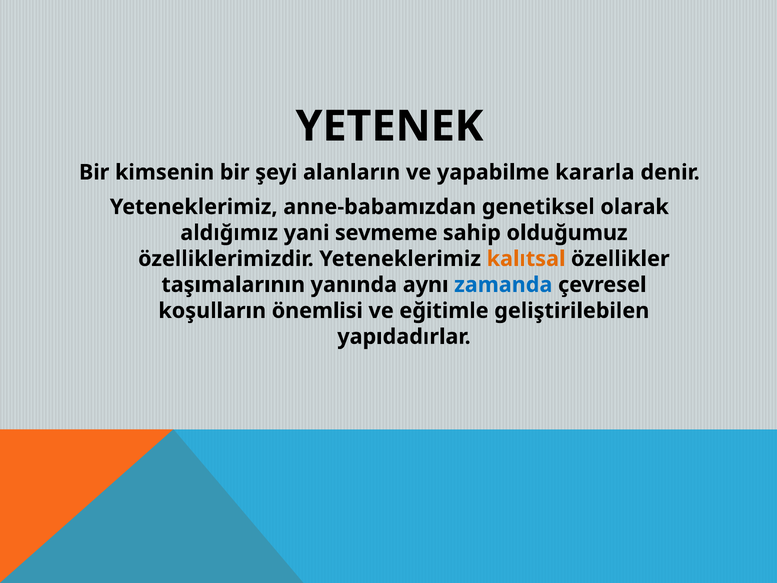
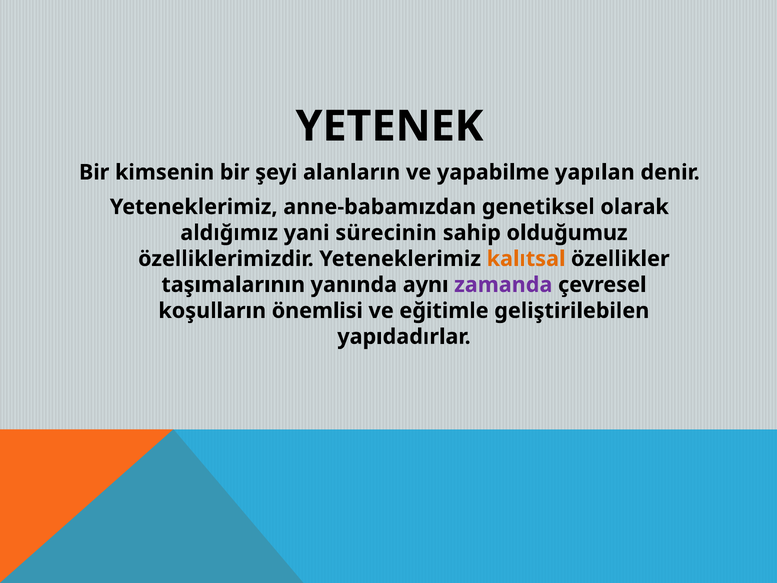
kararla: kararla -> yapılan (595, 172)
sevmeme: sevmeme -> sürecinin (386, 233)
zamanda colour: blue -> purple (503, 285)
